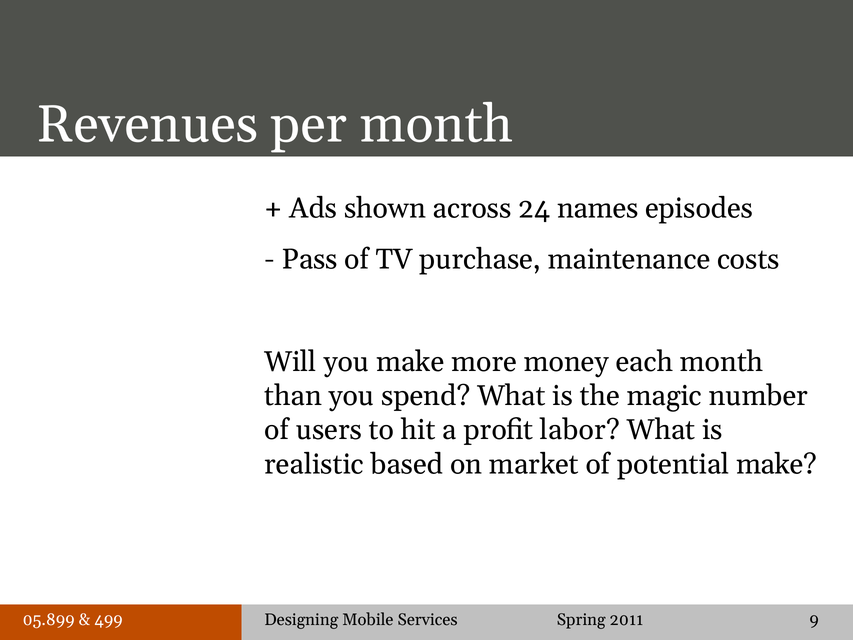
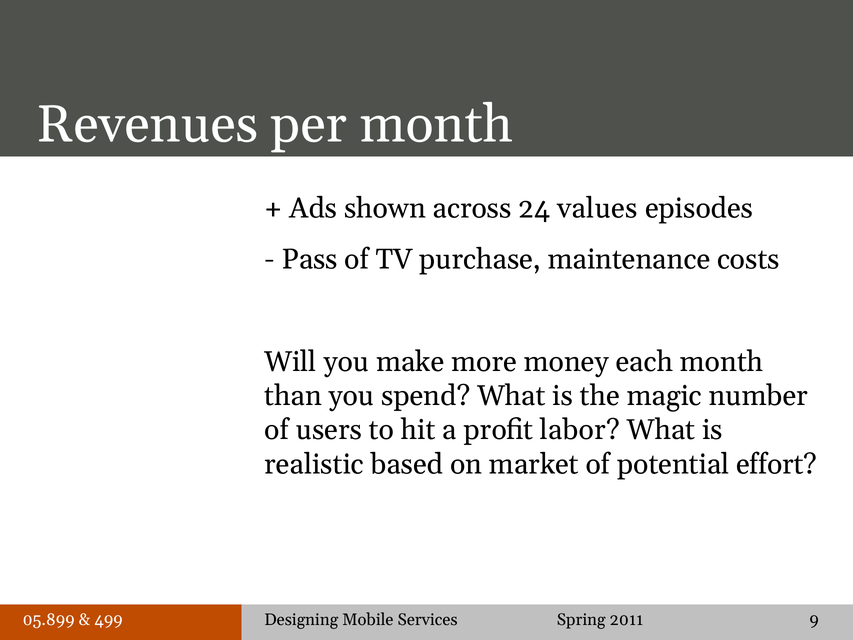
names: names -> values (597, 208)
potential make: make -> effort (776, 464)
